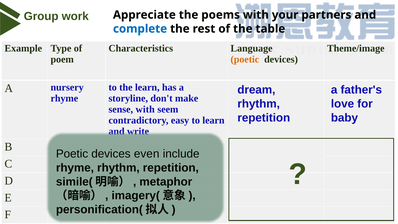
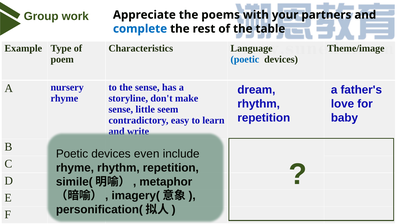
poetic colour: orange -> blue (245, 59)
the learn: learn -> sense (147, 87)
sense with: with -> little (145, 109)
